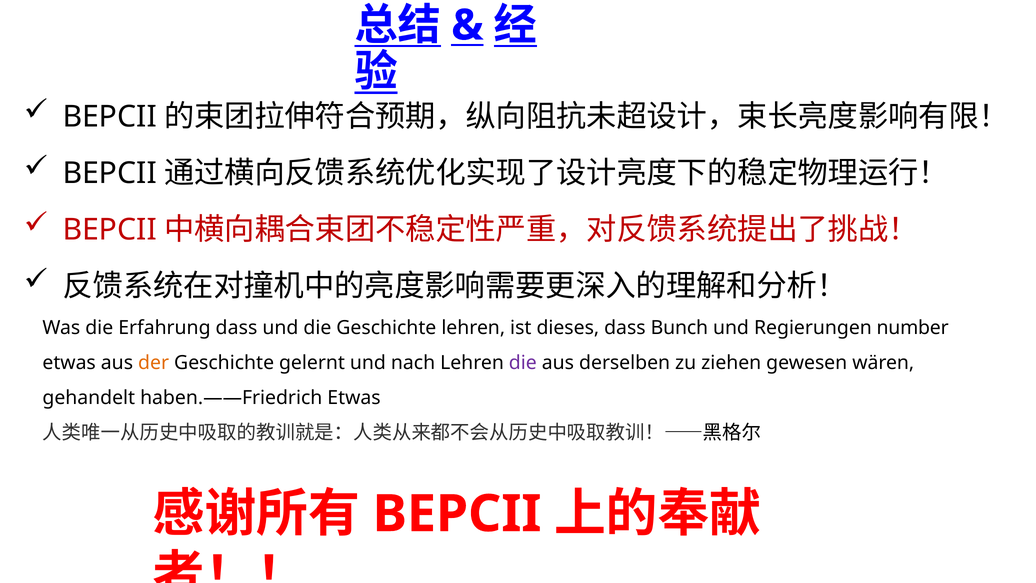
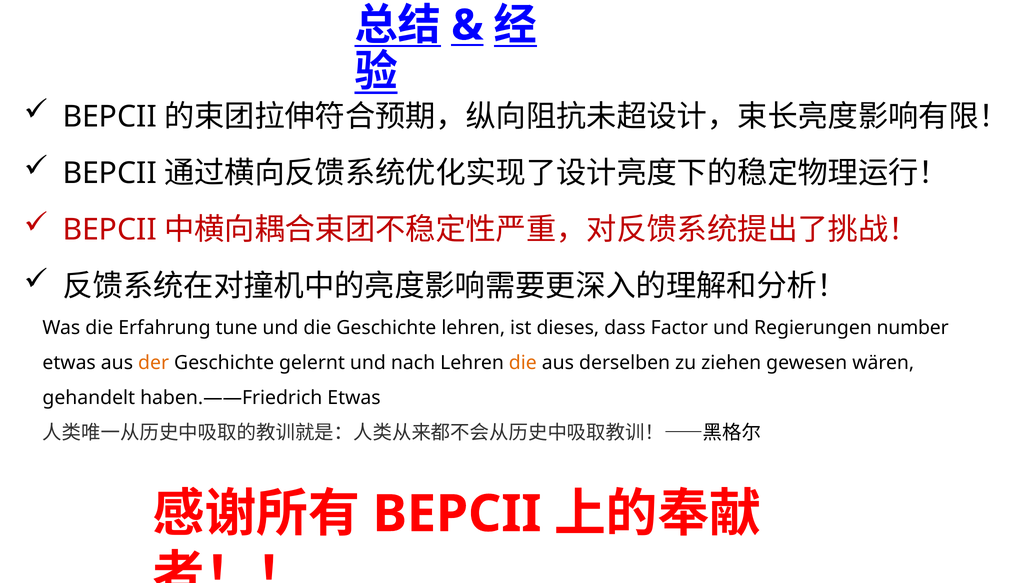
Erfahrung dass: dass -> tune (237, 328)
Bunch: Bunch -> Factor (679, 328)
die colour: purple -> orange (523, 363)
